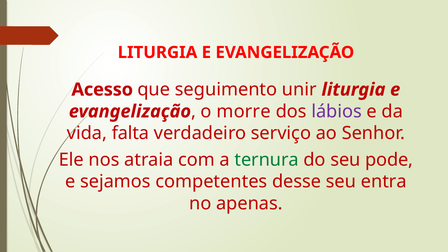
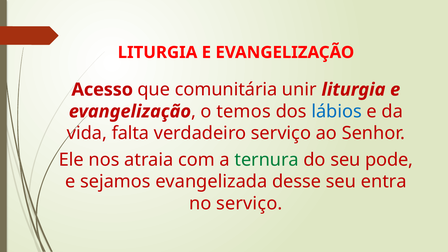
seguimento: seguimento -> comunitária (226, 90)
morre: morre -> temos (244, 111)
lábios colour: purple -> blue (337, 111)
competentes: competentes -> evangelizada (211, 182)
no apenas: apenas -> serviço (249, 203)
